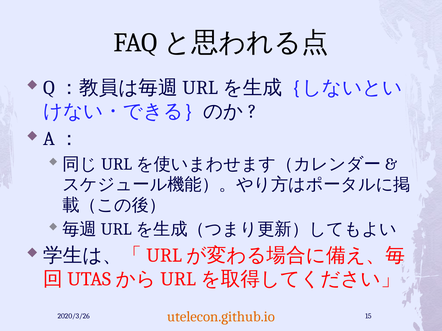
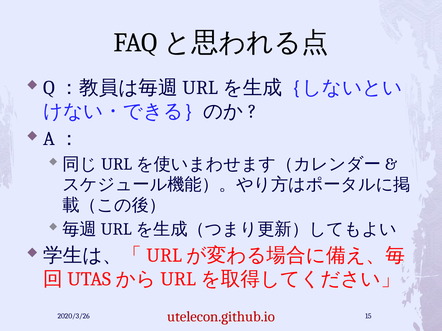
utelecon.github.io colour: orange -> red (221, 317)
